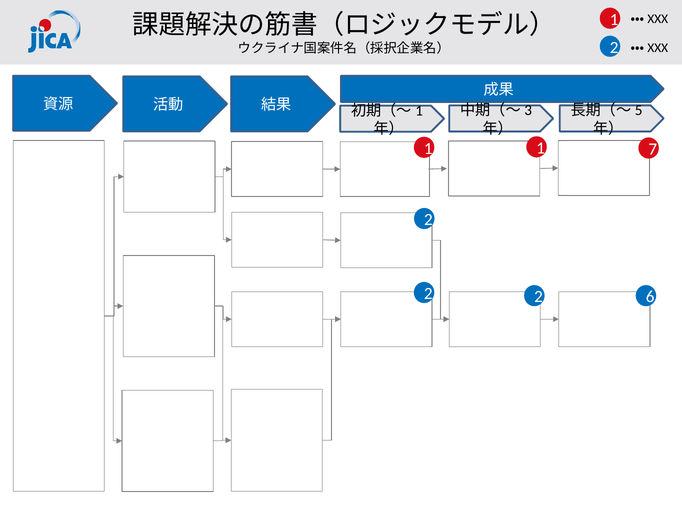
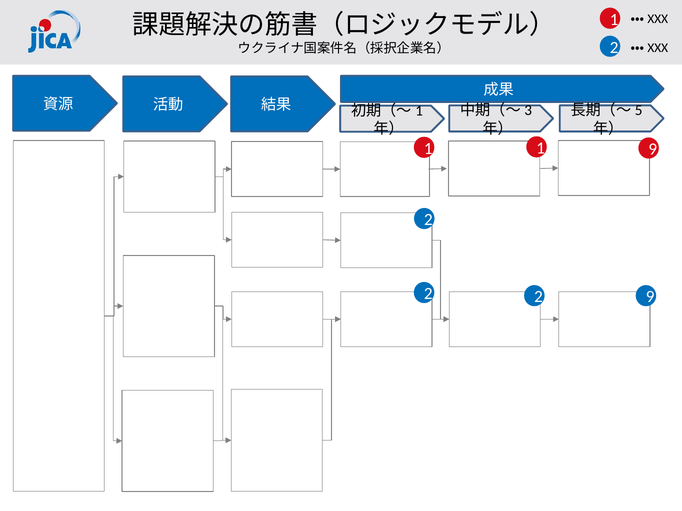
1 7: 7 -> 9 (653, 149)
2 6: 6 -> 9 (650, 297)
